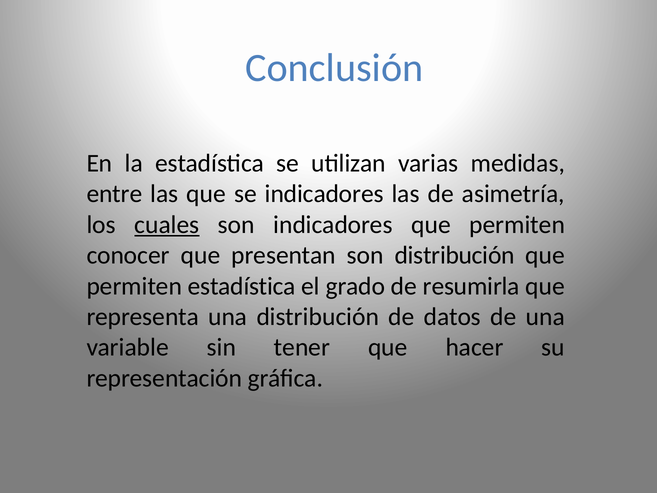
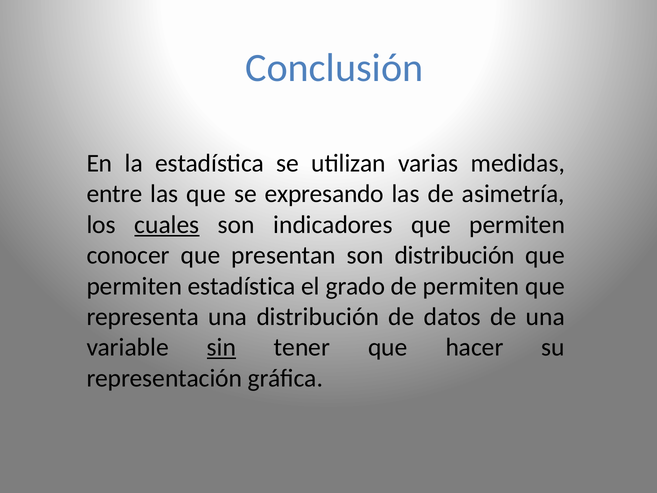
se indicadores: indicadores -> expresando (324, 194)
de resumirla: resumirla -> permiten (471, 286)
sin underline: none -> present (221, 347)
